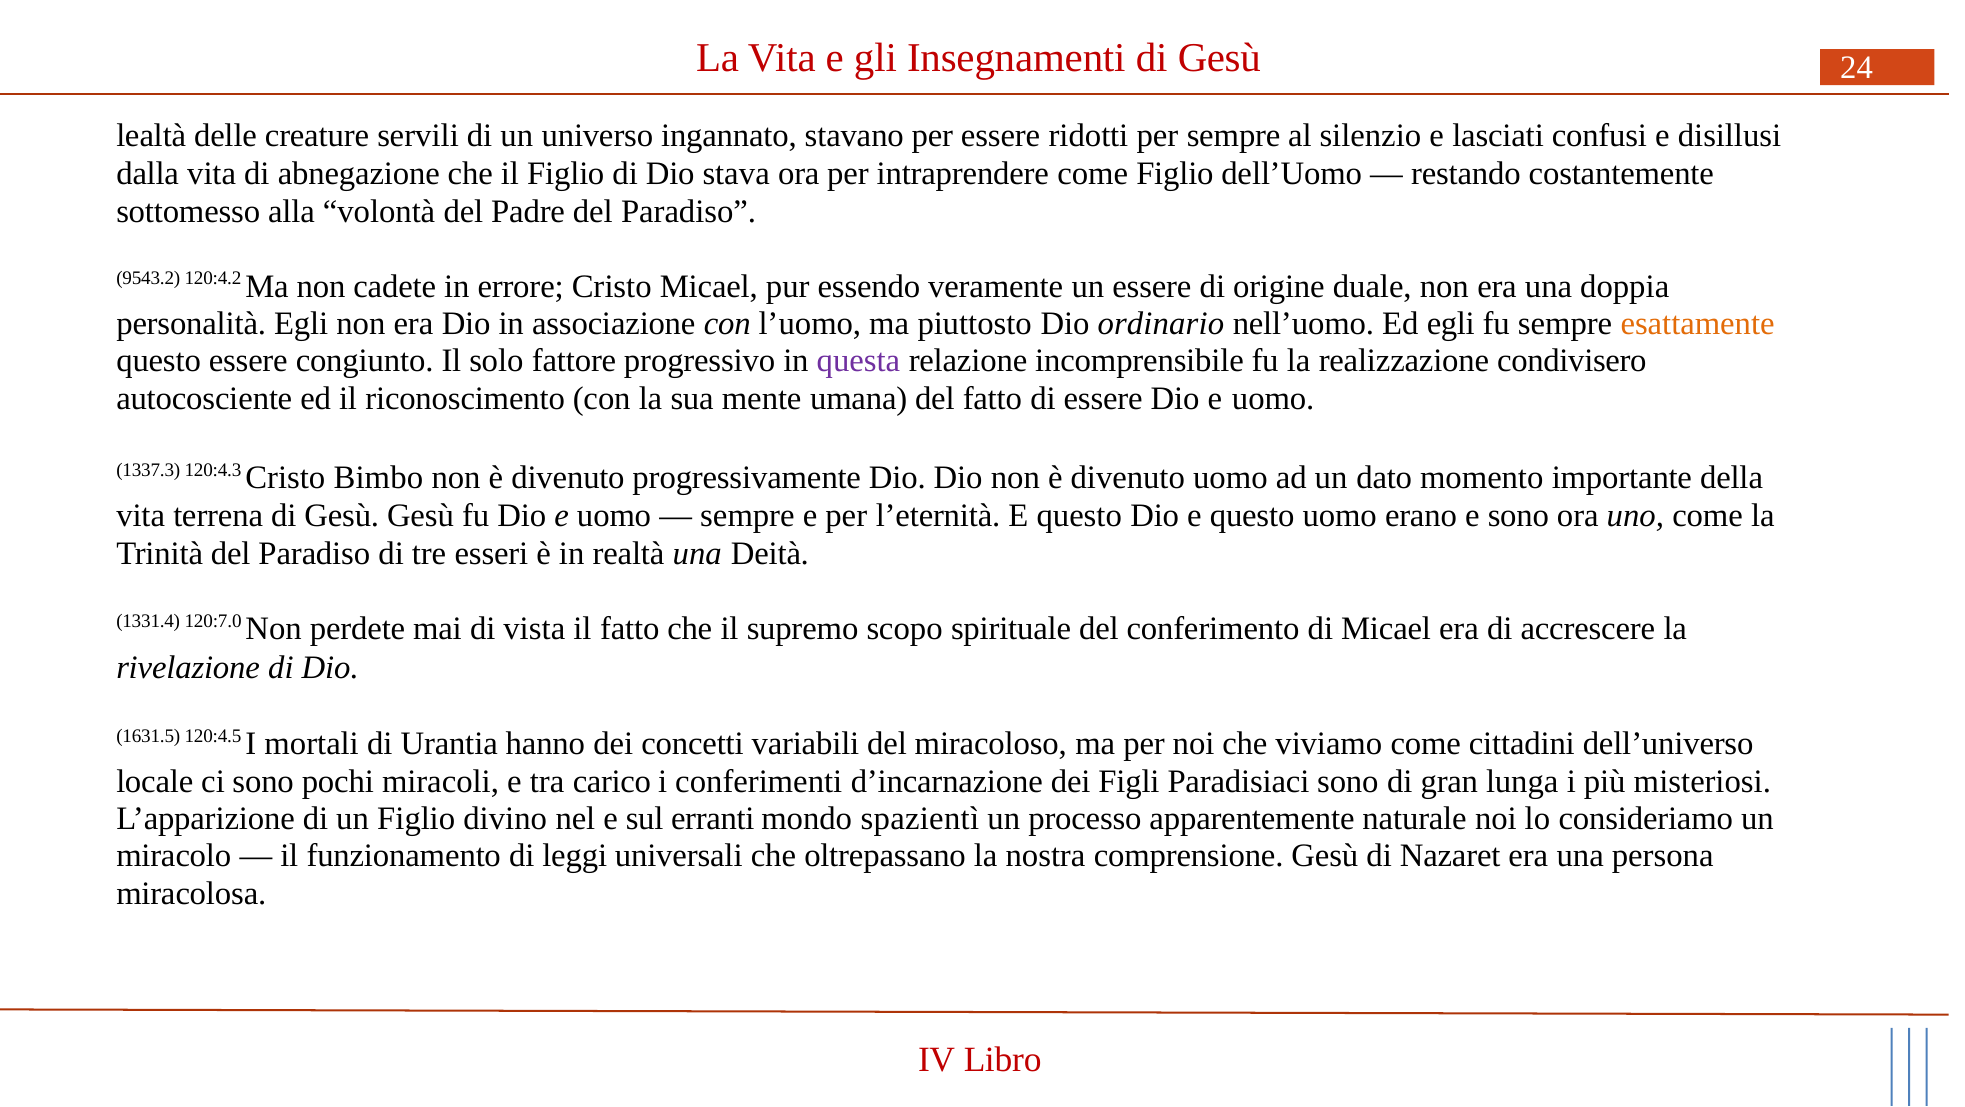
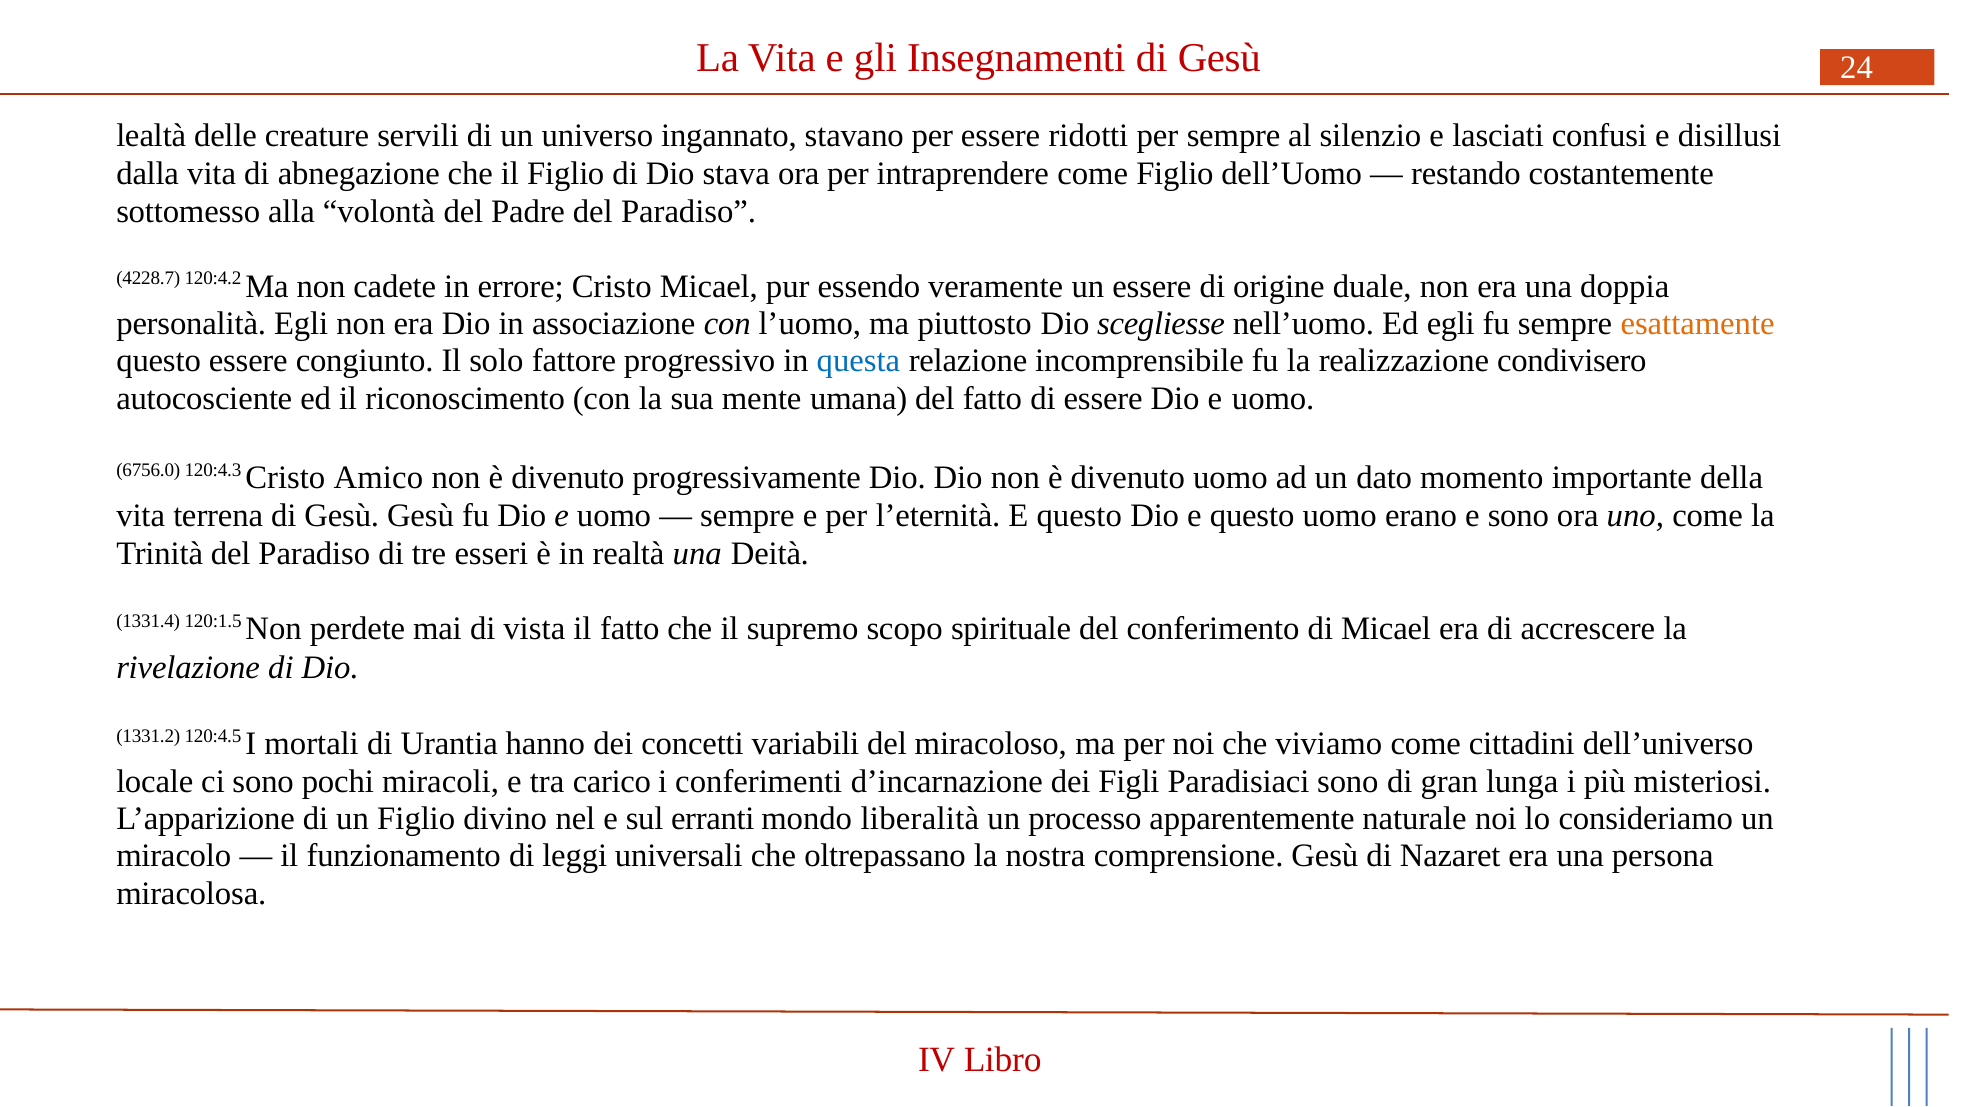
9543.2: 9543.2 -> 4228.7 (148, 278)
ordinario: ordinario -> scegliesse (1161, 324)
questa colour: purple -> blue (858, 361)
1337.3: 1337.3 -> 6756.0 (148, 470)
Bimbo: Bimbo -> Amico (378, 478)
120:7.0: 120:7.0 -> 120:1.5 (213, 621)
1631.5: 1631.5 -> 1331.2 (148, 736)
spazientì: spazientì -> liberalità (920, 818)
